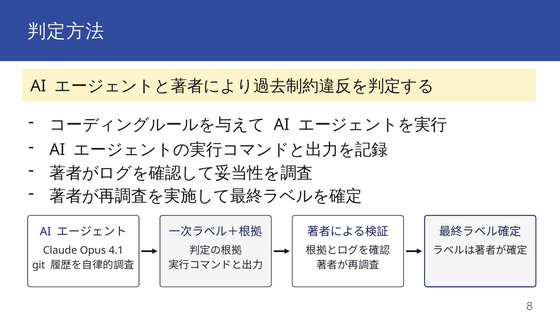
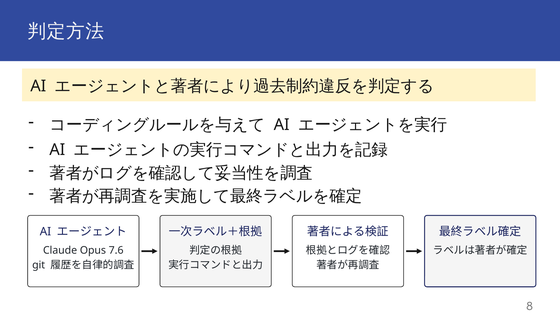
4.1: 4.1 -> 7.6 (116, 250)
